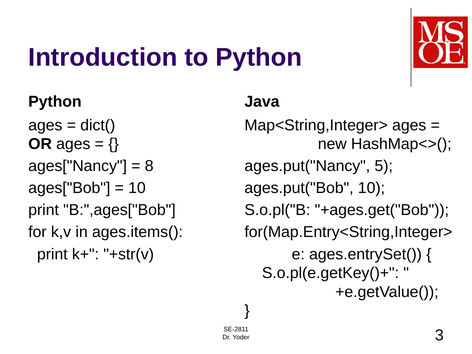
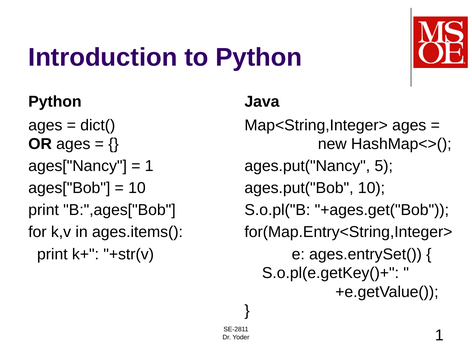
8: 8 -> 1 (149, 166)
Yoder 3: 3 -> 1 (439, 335)
